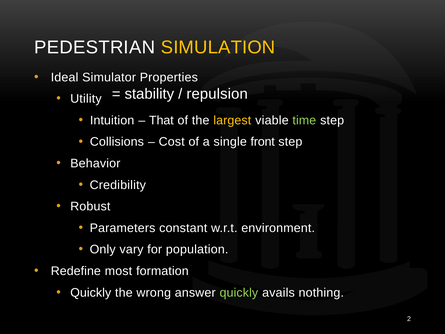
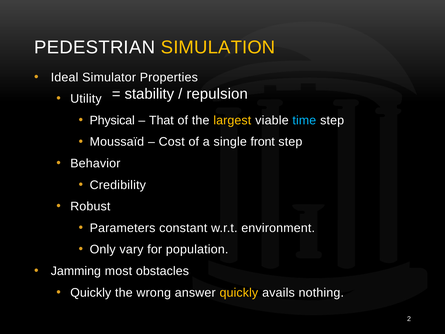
Intuition: Intuition -> Physical (112, 120)
time colour: light green -> light blue (304, 120)
Collisions: Collisions -> Moussaïd (117, 142)
Redefine: Redefine -> Jamming (76, 271)
formation: formation -> obstacles (162, 271)
quickly colour: light green -> yellow (239, 292)
